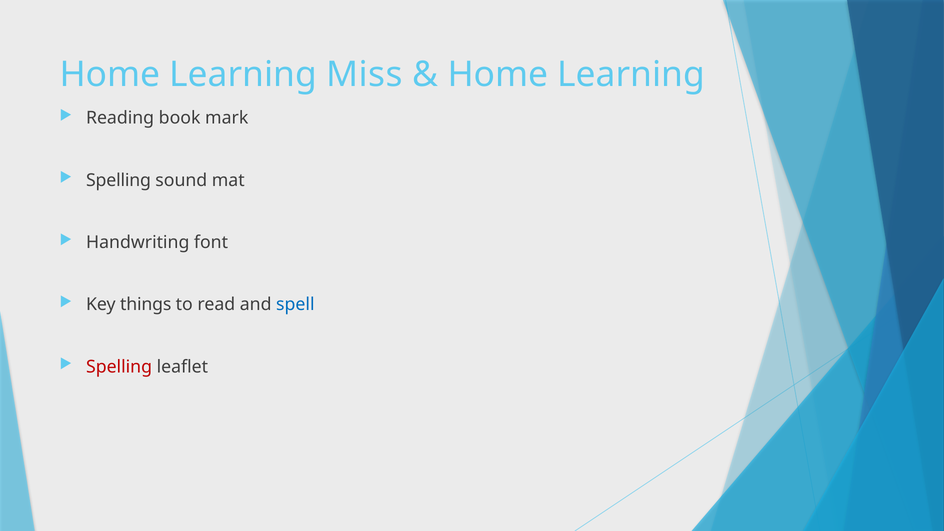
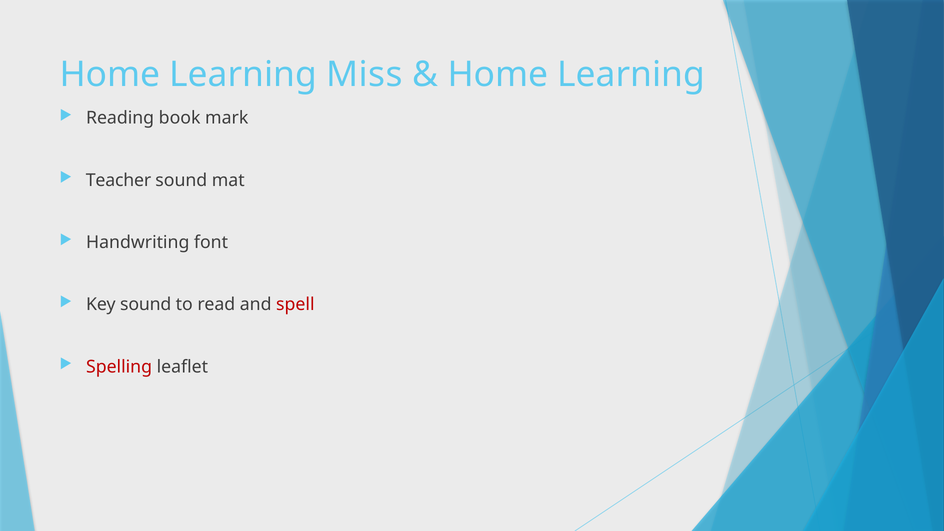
Spelling: Spelling -> Teacher (119, 180)
Key things: things -> sound (146, 305)
spell colour: blue -> red (295, 305)
